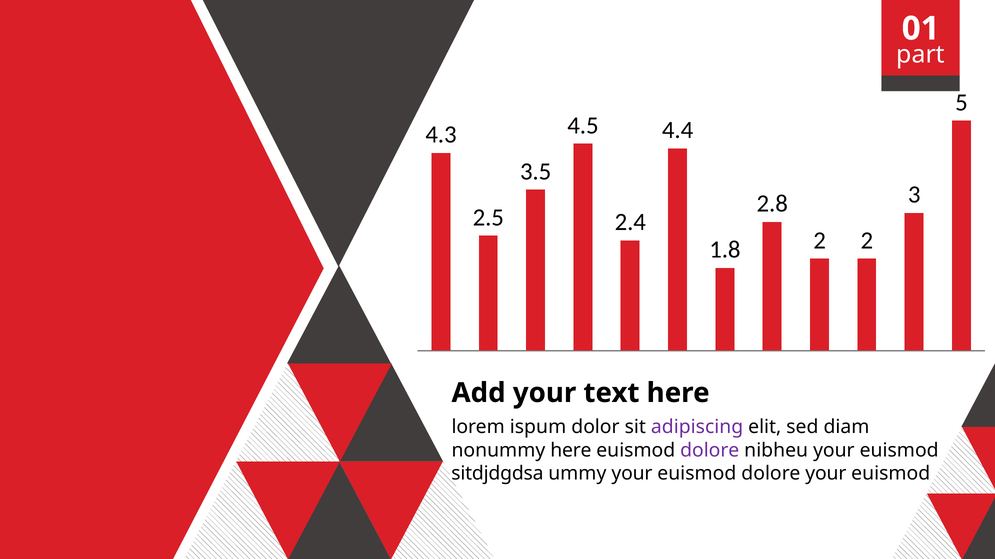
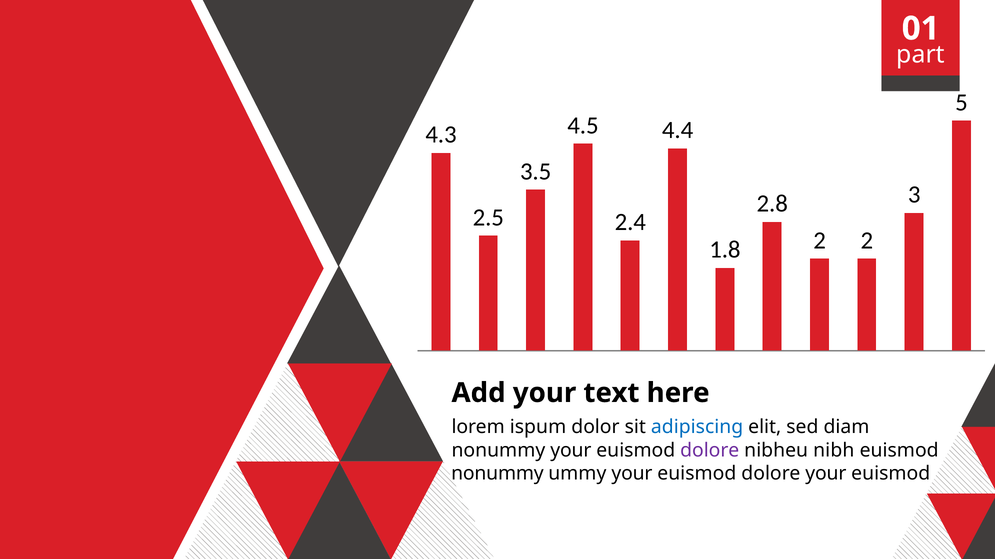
adipiscing colour: purple -> blue (697, 428)
nonummy here: here -> your (571, 451)
nibheu your: your -> nibh (834, 451)
sitdjdgdsa: sitdjdgdsa -> nonummy (497, 474)
